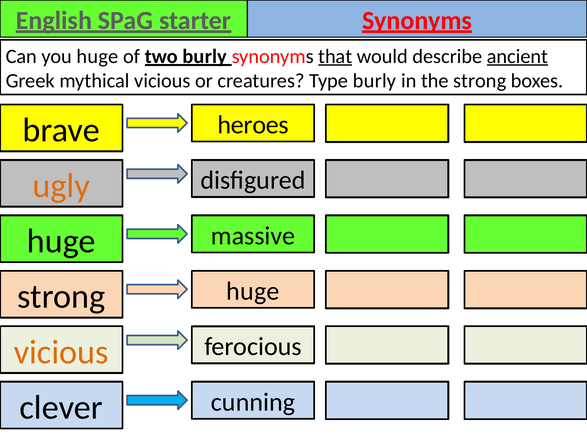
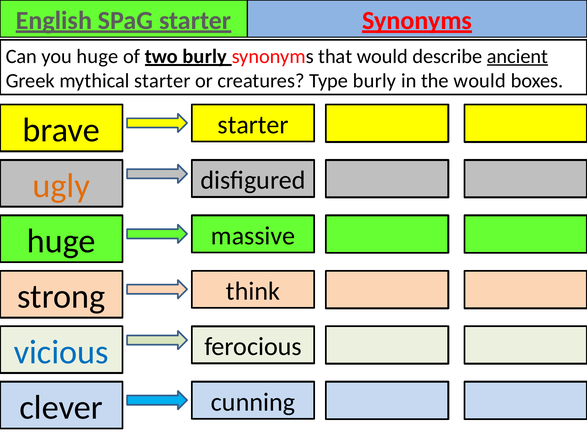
that underline: present -> none (335, 56)
mythical vicious: vicious -> starter (162, 81)
the strong: strong -> would (480, 81)
heroes: heroes -> starter (253, 125)
huge: huge -> think (253, 291)
vicious colour: orange -> blue (61, 352)
